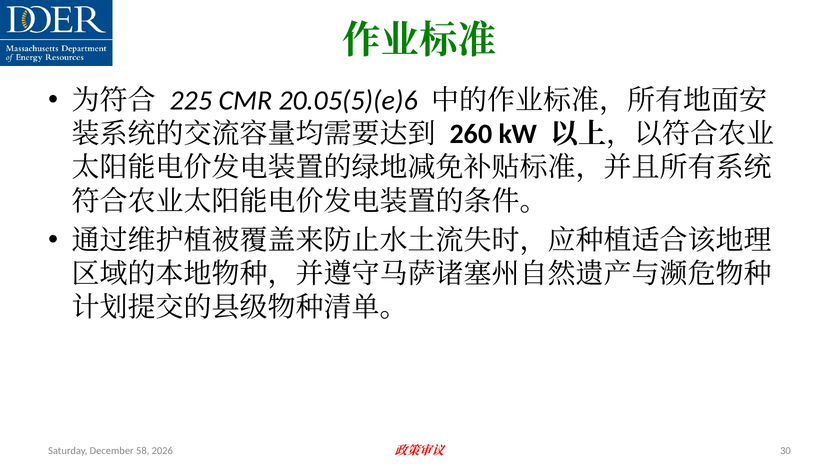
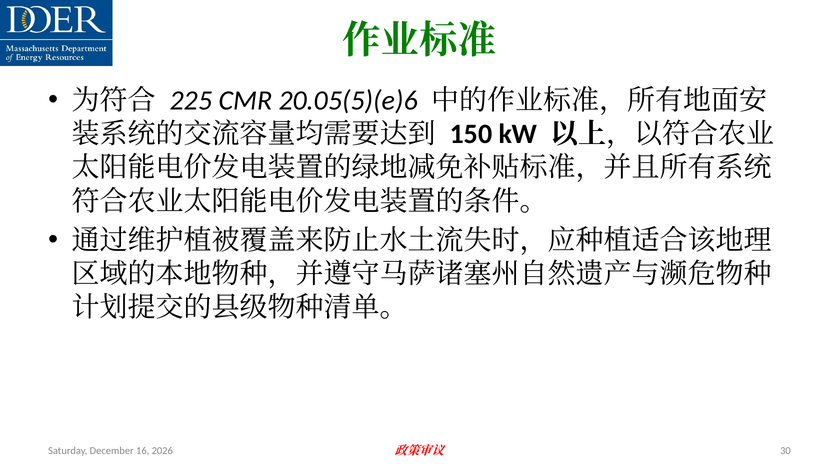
260: 260 -> 150 (471, 134)
58: 58 -> 16 (143, 451)
